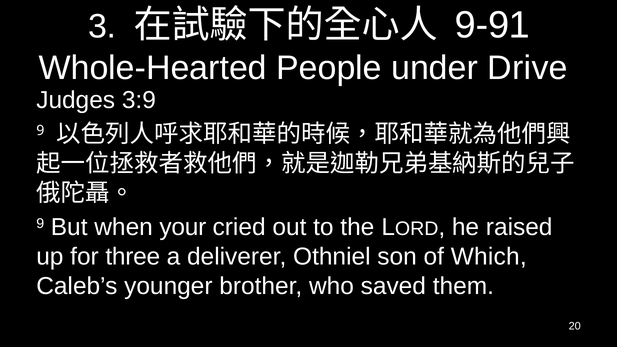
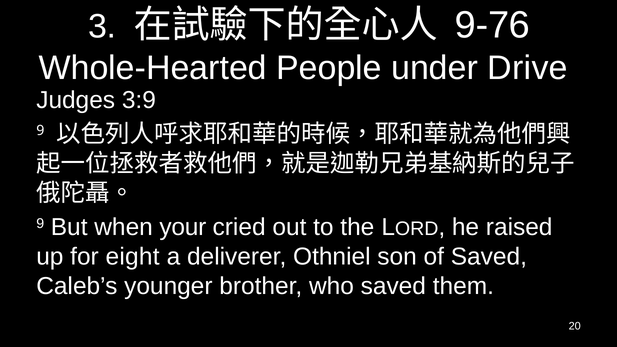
9-91: 9-91 -> 9-76 (492, 25)
three: three -> eight (133, 257)
of Which: Which -> Saved (489, 257)
